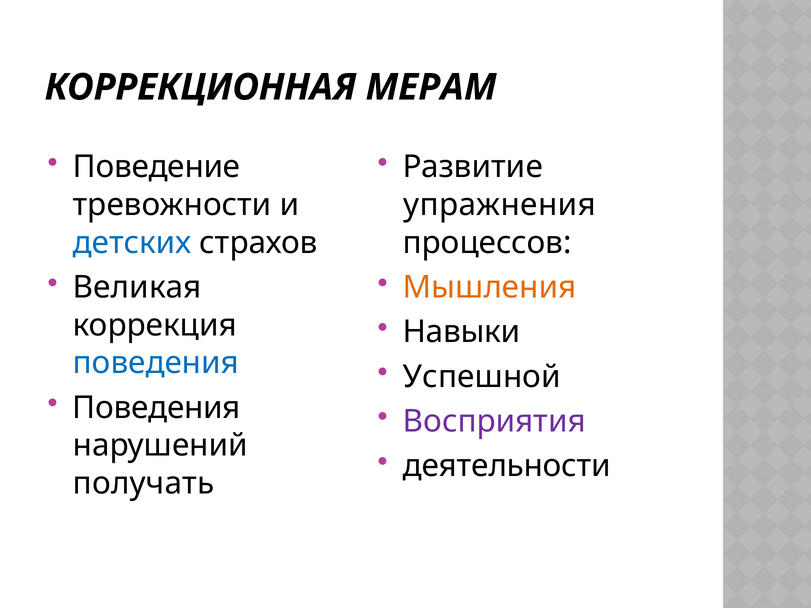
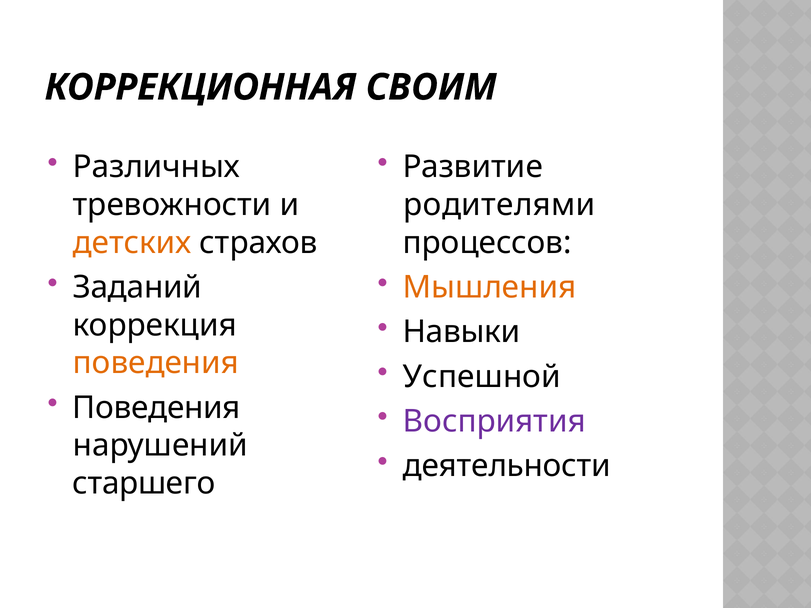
МЕРАМ: МЕРАМ -> СВОИМ (431, 87)
Поведение: Поведение -> Различных (156, 167)
упражнения: упражнения -> родителями (500, 205)
детских colour: blue -> orange (132, 243)
Великая: Великая -> Заданий (137, 287)
поведения colour: blue -> orange (156, 363)
получать: получать -> старшего (144, 484)
